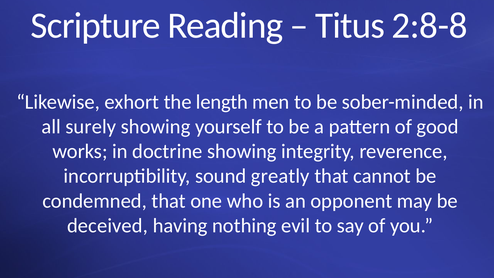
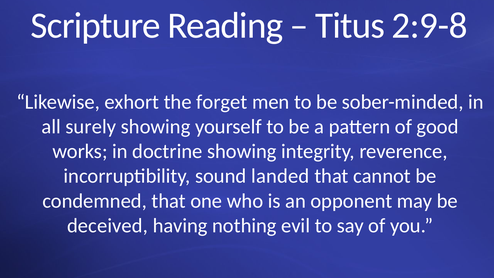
2:8-8: 2:8-8 -> 2:9-8 (429, 26)
length: length -> forget (222, 102)
greatly: greatly -> landed (280, 176)
